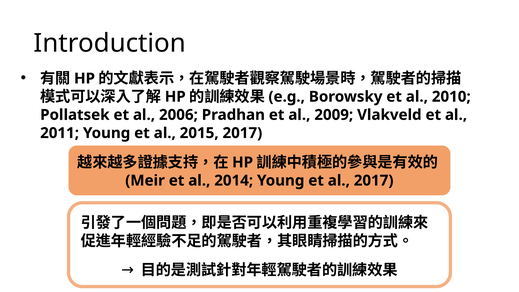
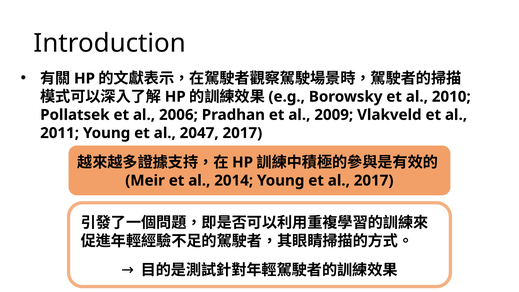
2015: 2015 -> 2047 (199, 133)
